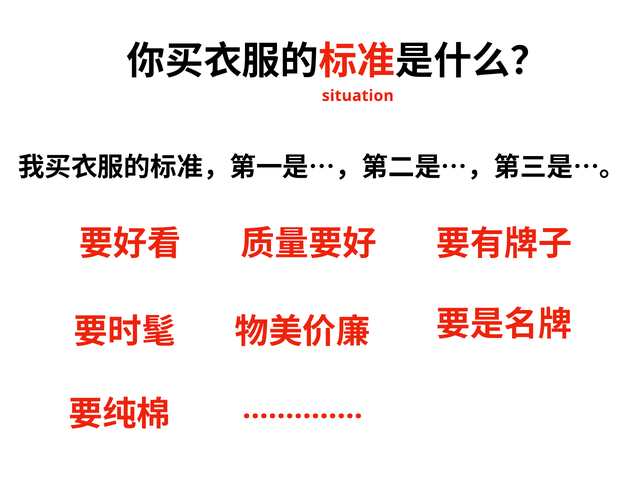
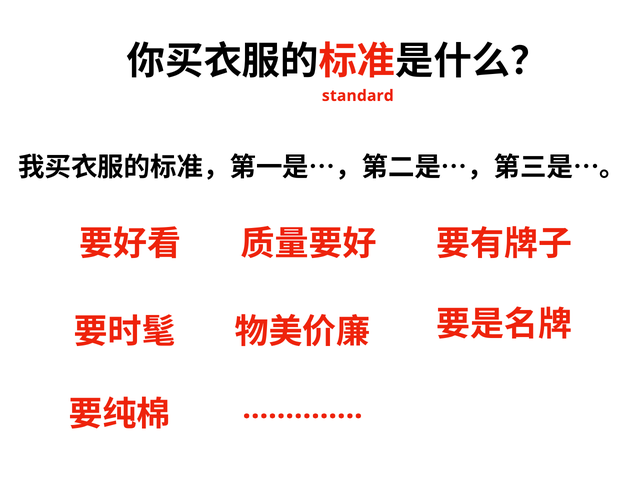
situation: situation -> standard (358, 96)
